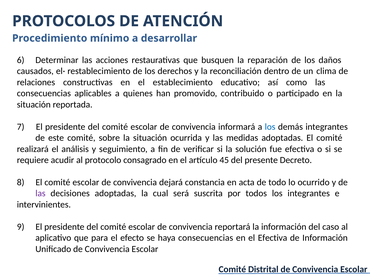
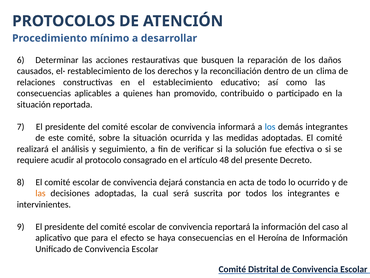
45: 45 -> 48 (224, 160)
las colour: purple -> orange (40, 193)
el Efectiva: Efectiva -> Heroína (273, 237)
